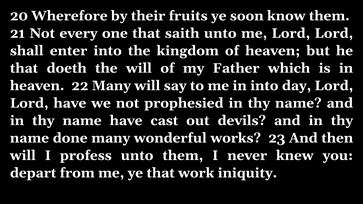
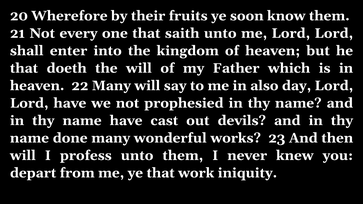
in into: into -> also (264, 86)
